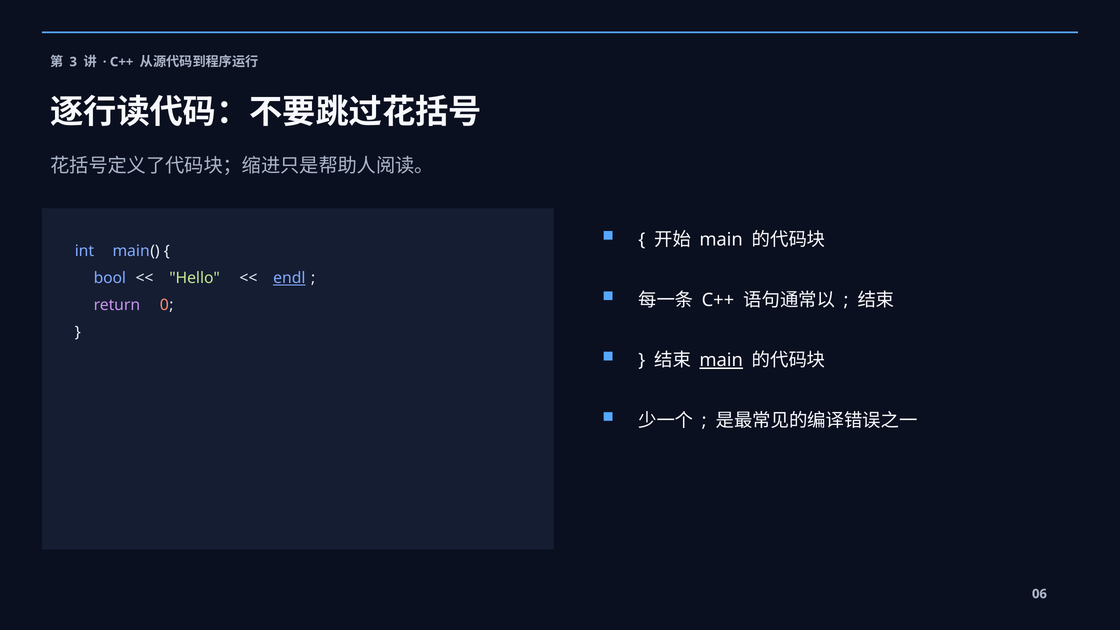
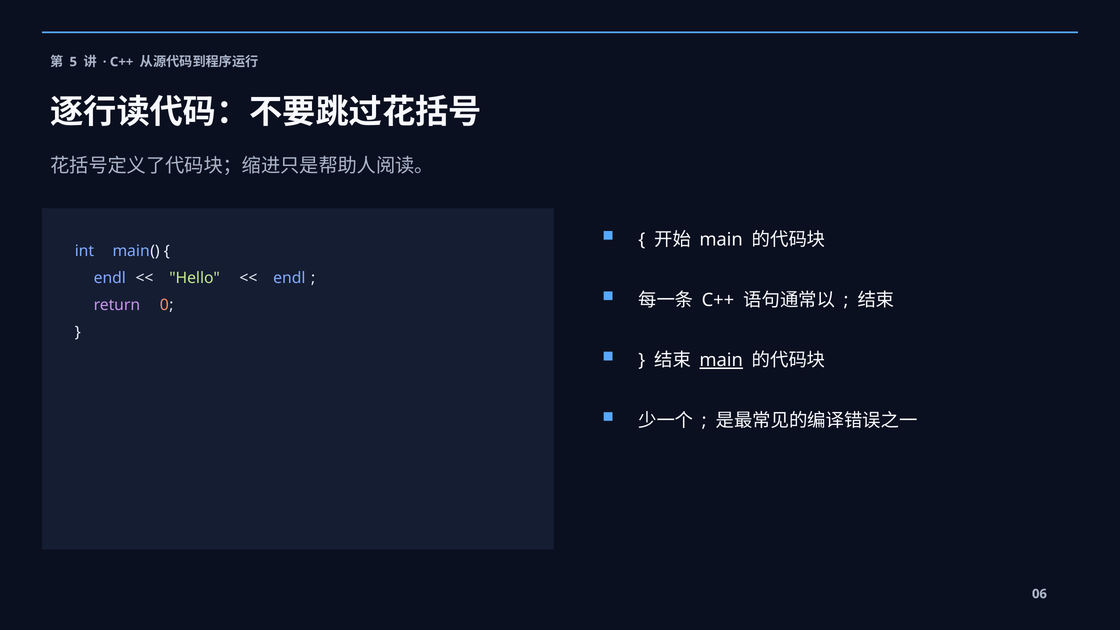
3: 3 -> 5 (73, 62)
bool: bool -> endl (110, 278)
endl underline: present -> none (289, 278)
